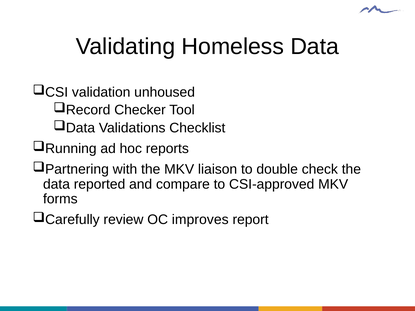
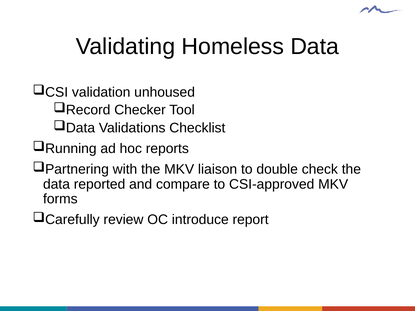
improves: improves -> introduce (200, 220)
